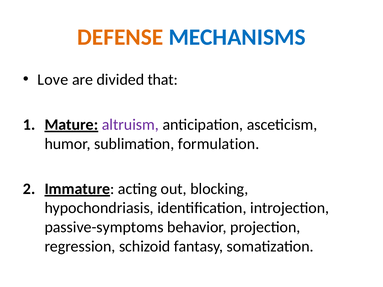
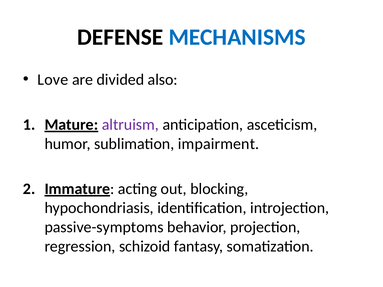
DEFENSE colour: orange -> black (120, 37)
that: that -> also (163, 80)
formulation: formulation -> impairment (219, 144)
